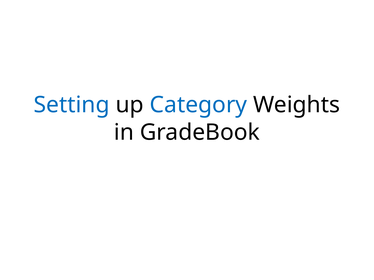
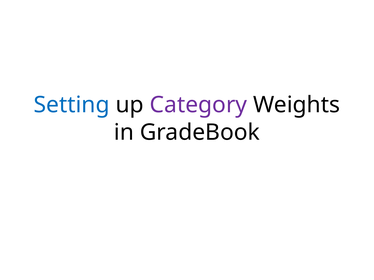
Category colour: blue -> purple (198, 105)
